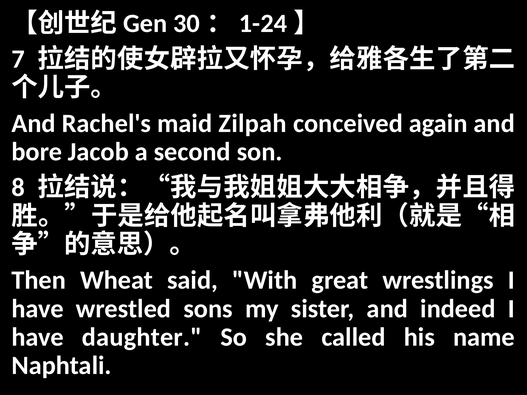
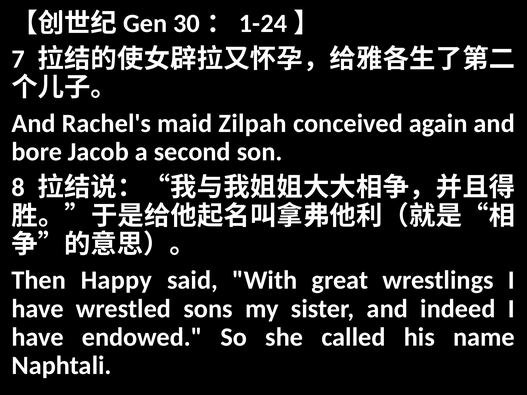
Wheat: Wheat -> Happy (116, 280)
daughter: daughter -> endowed (142, 337)
